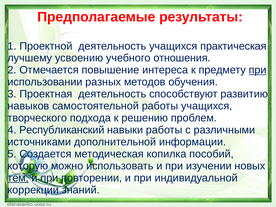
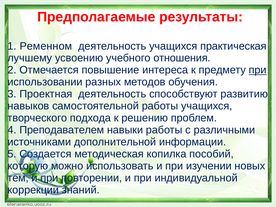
Проектной: Проектной -> Ременном (46, 46)
Республиканский: Республиканский -> Преподавателем (62, 130)
тем underline: present -> none (18, 178)
